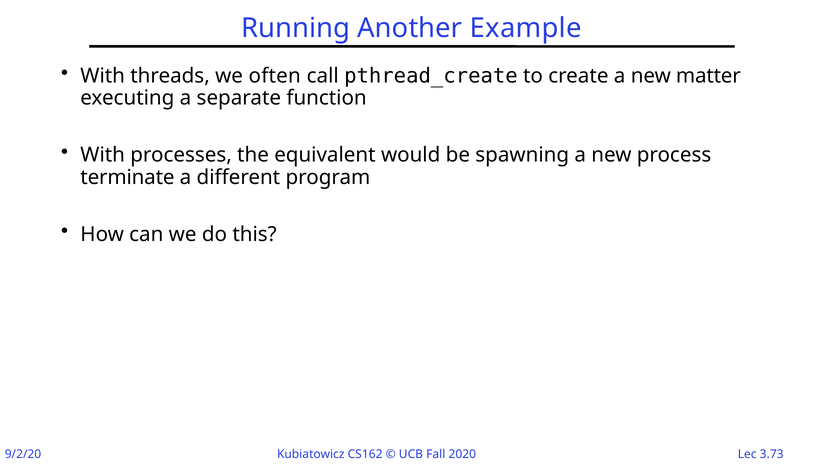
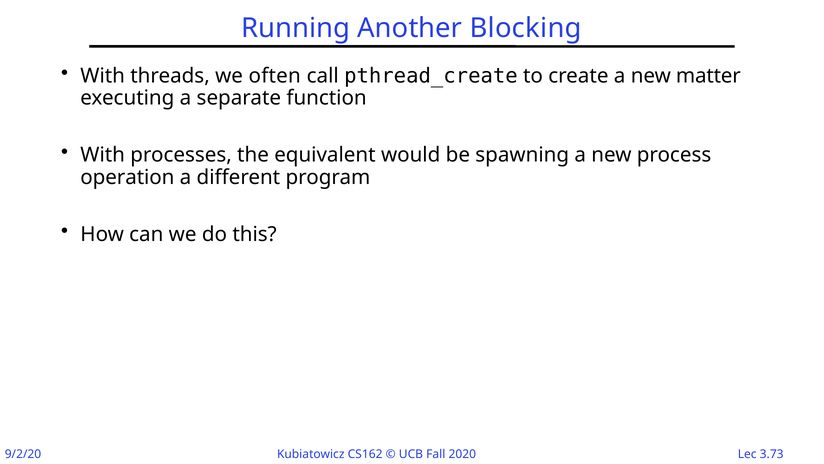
Example: Example -> Blocking (526, 28)
terminate: terminate -> operation (127, 177)
